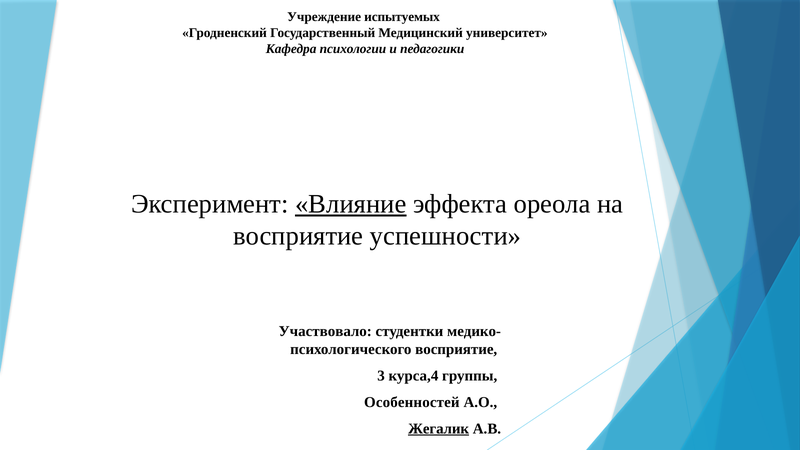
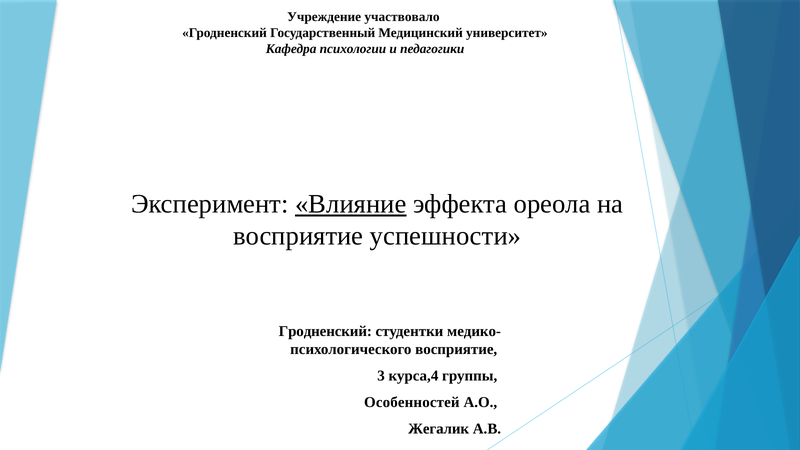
испытуемых: испытуемых -> участвовало (402, 17)
Участвовало: Участвовало -> Гродненский (325, 332)
Жегалик underline: present -> none (439, 429)
